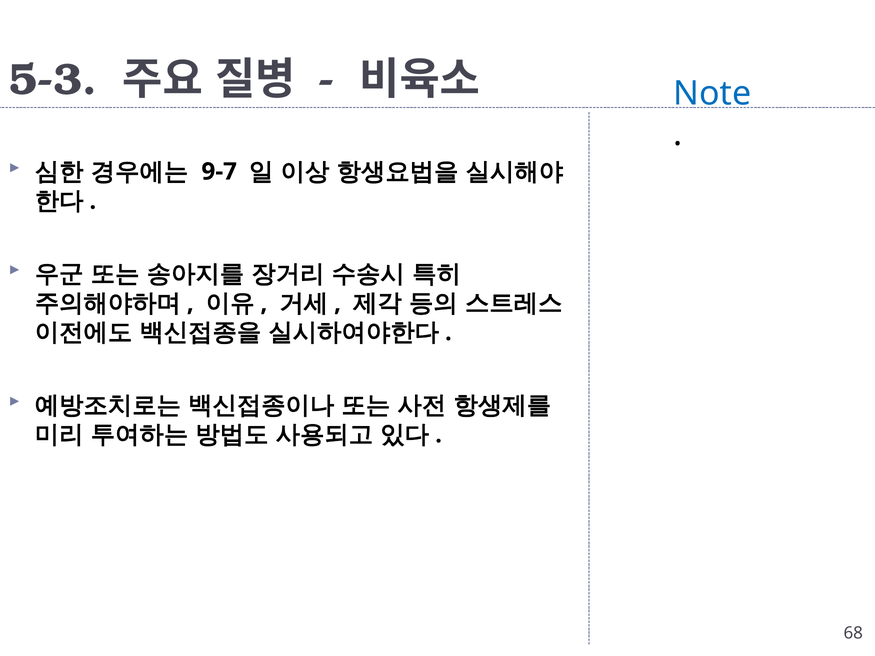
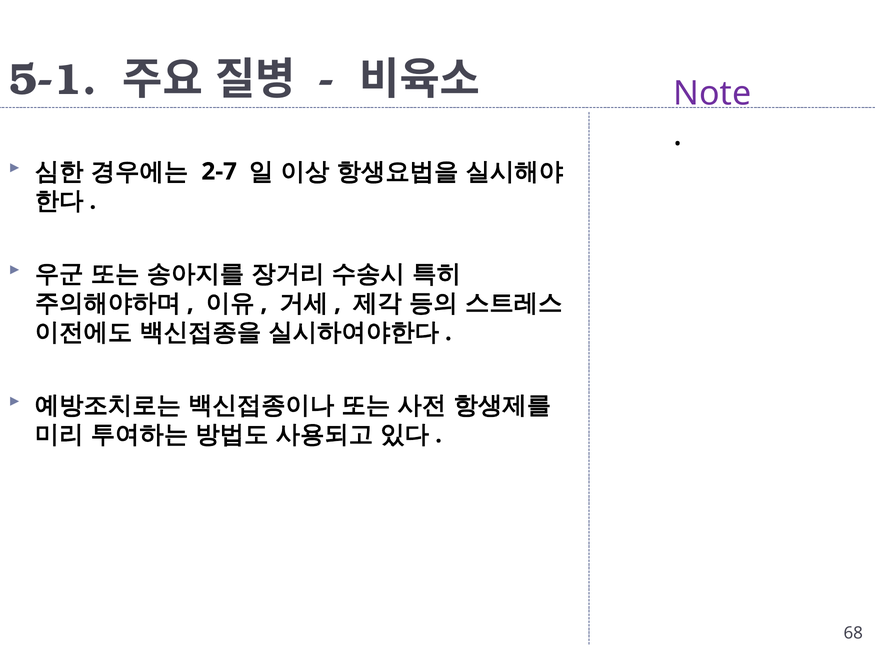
5-3: 5-3 -> 5-1 (53, 80)
Note colour: blue -> purple (712, 93)
9-7: 9-7 -> 2-7 (219, 172)
